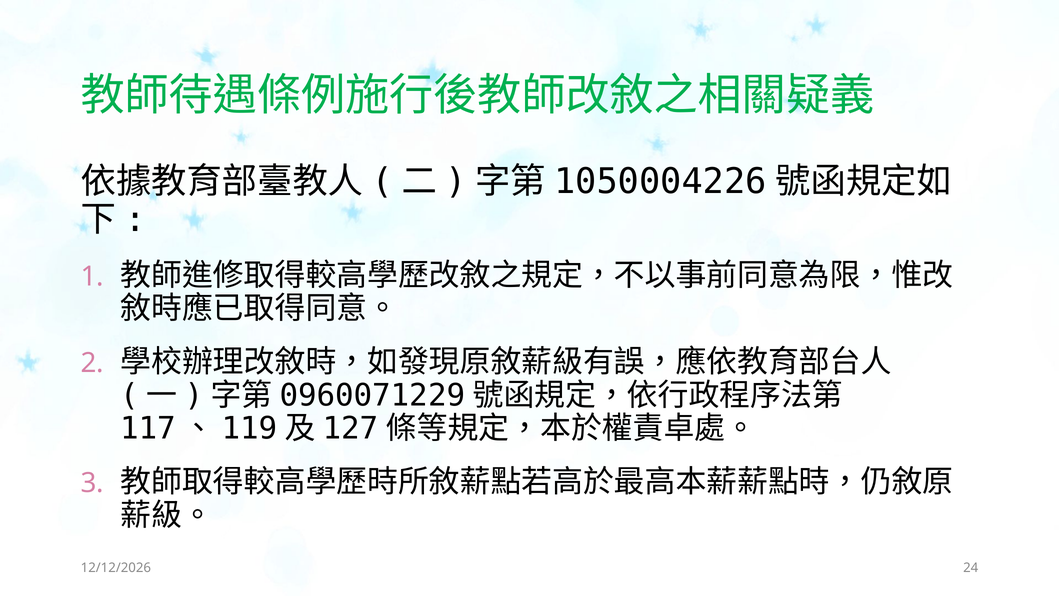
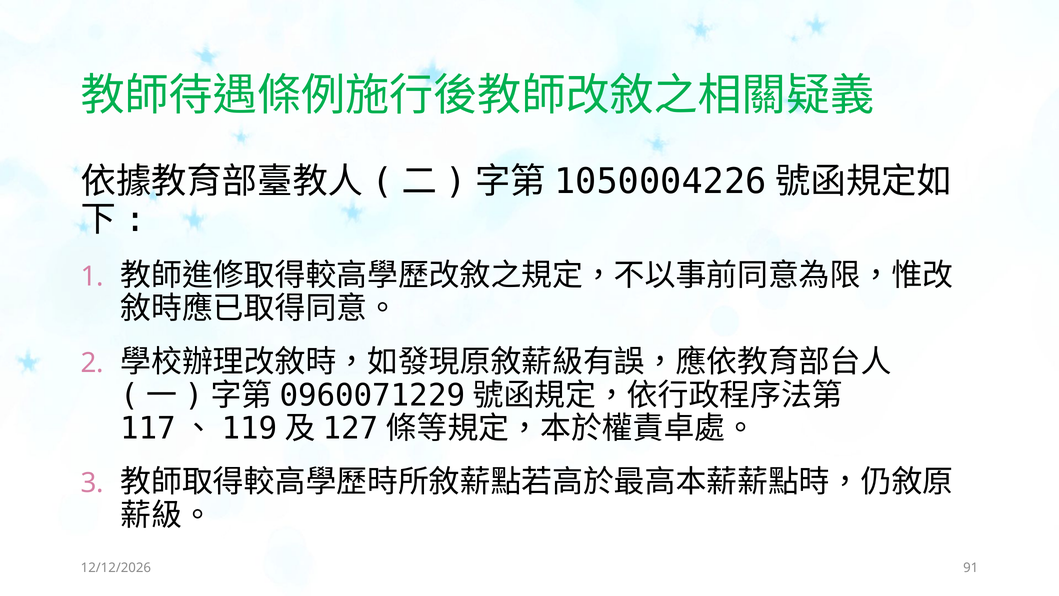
24: 24 -> 91 (971, 568)
